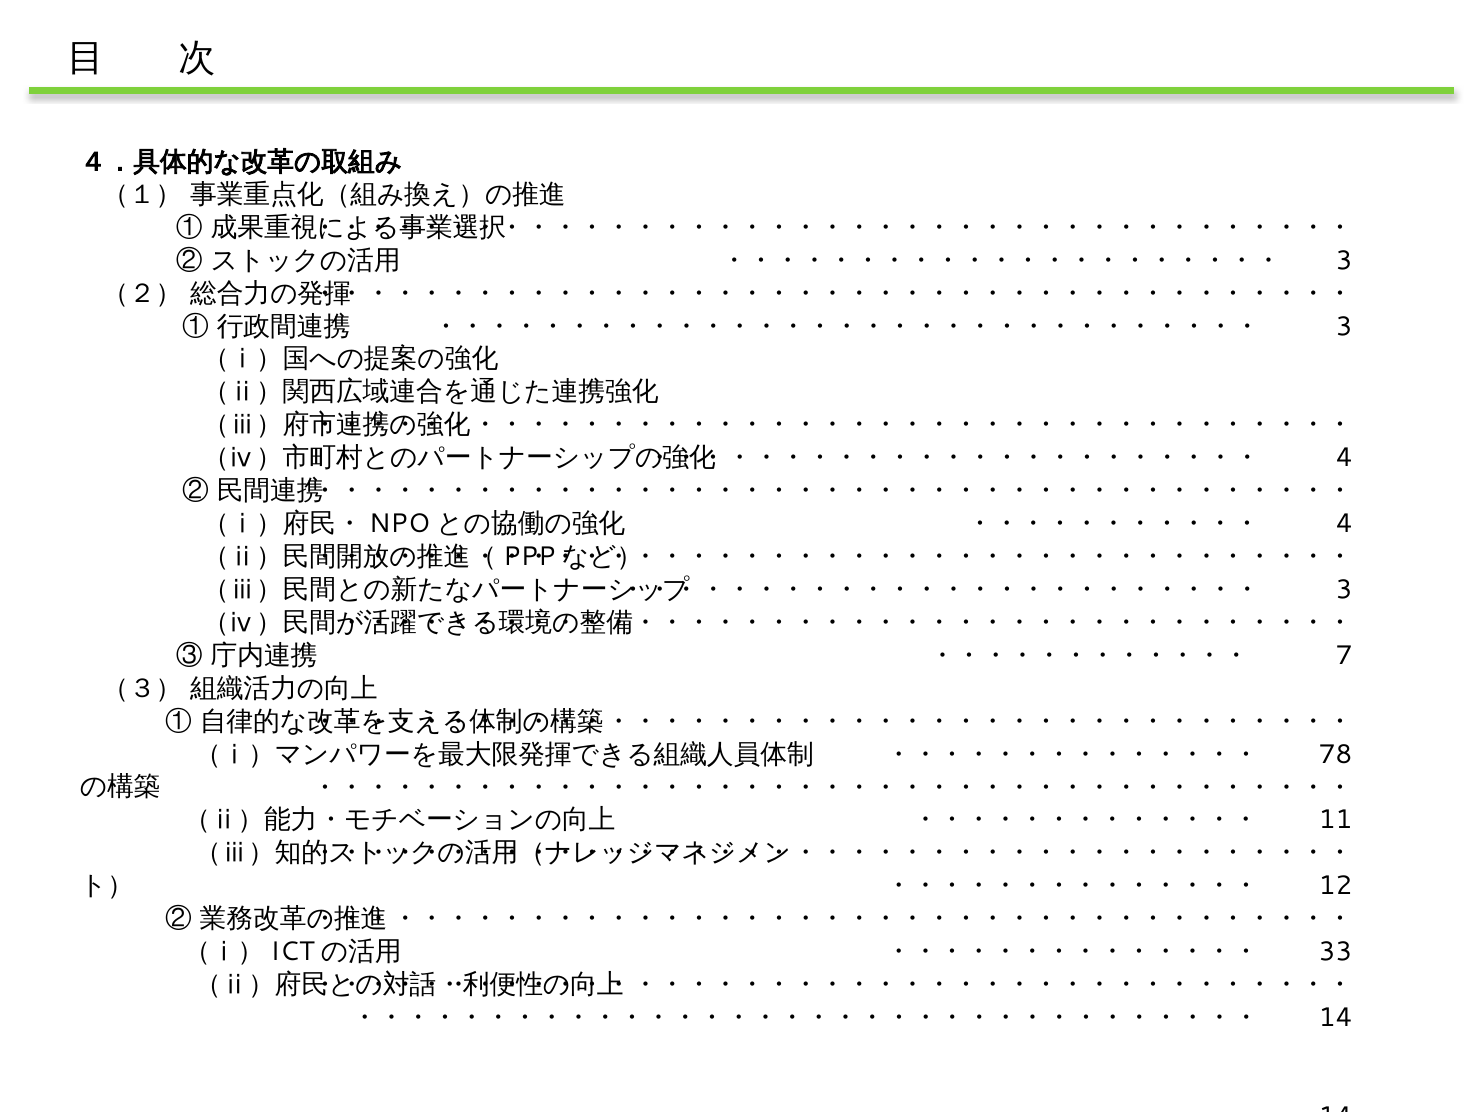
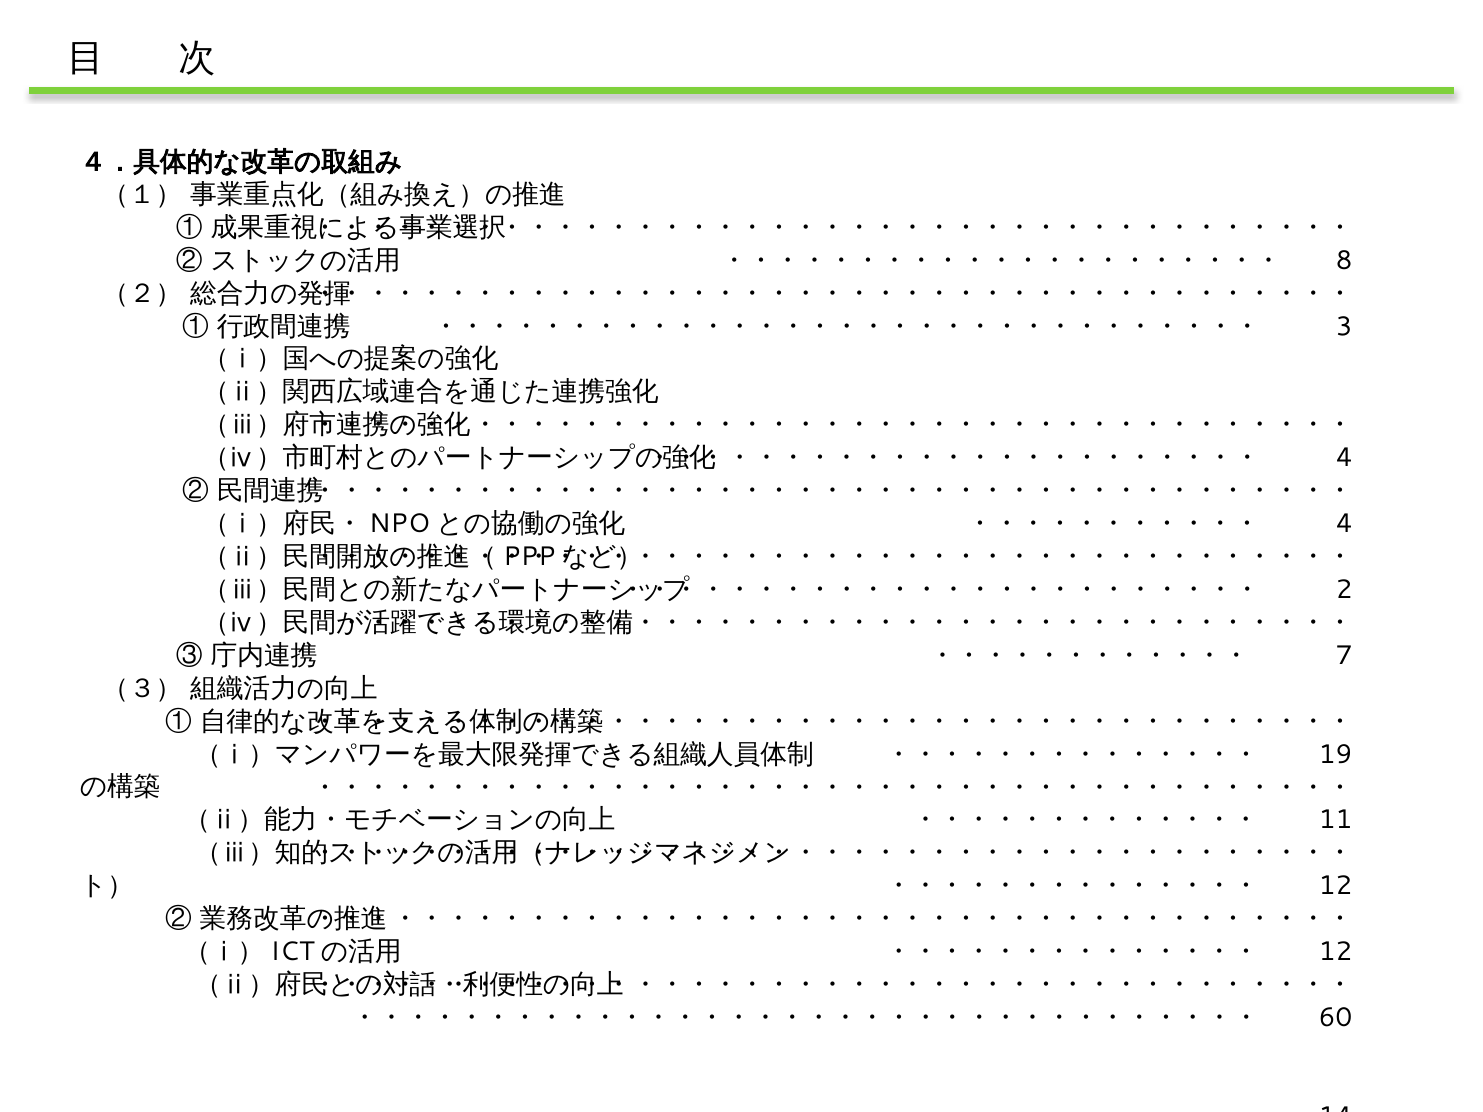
3: 3 -> 8 (1344, 260)
3: 3 -> 2 (1344, 590)
78: 78 -> 19 (1336, 754)
33: 33 -> 12 (1336, 952)
14: 14 -> 60 (1336, 1018)
